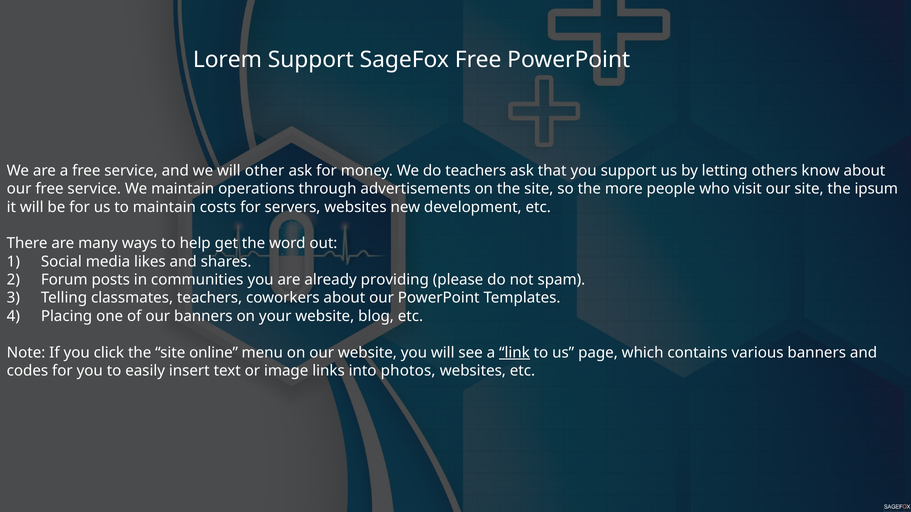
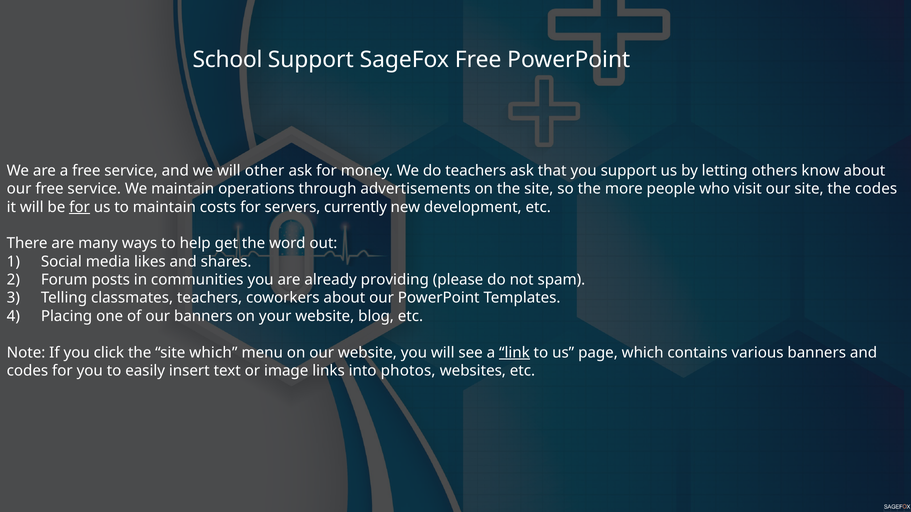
Lorem: Lorem -> School (228, 60)
the ipsum: ipsum -> codes (876, 189)
for underline: none -> present (80, 207)
servers websites: websites -> currently (356, 207)
site online: online -> which (213, 353)
